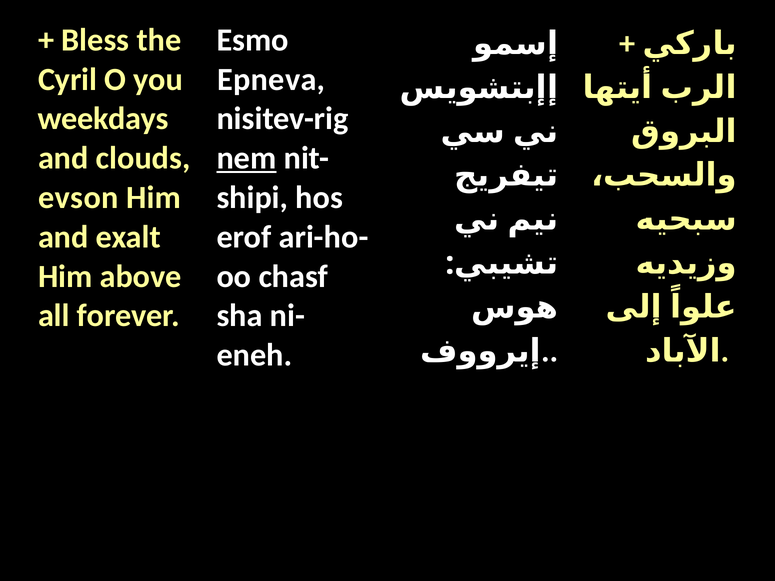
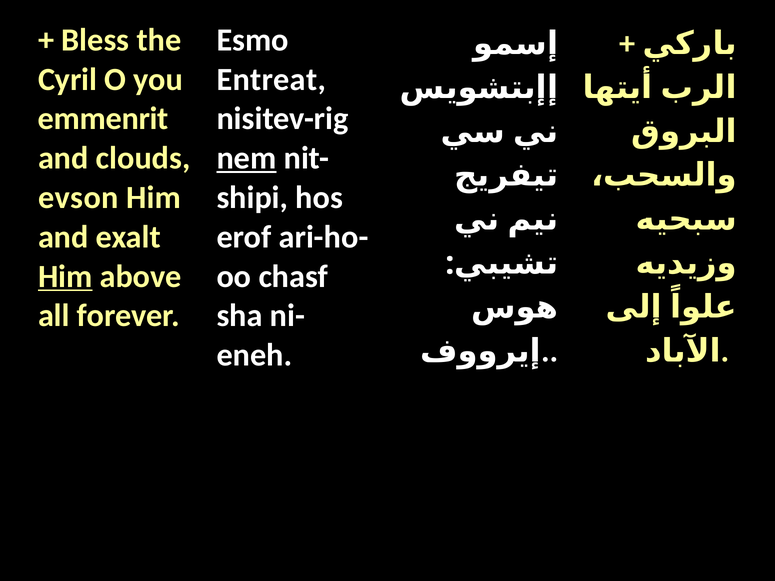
Epneva: Epneva -> Entreat (271, 79)
weekdays: weekdays -> emmenrit (103, 119)
Him underline: none -> present (65, 276)
